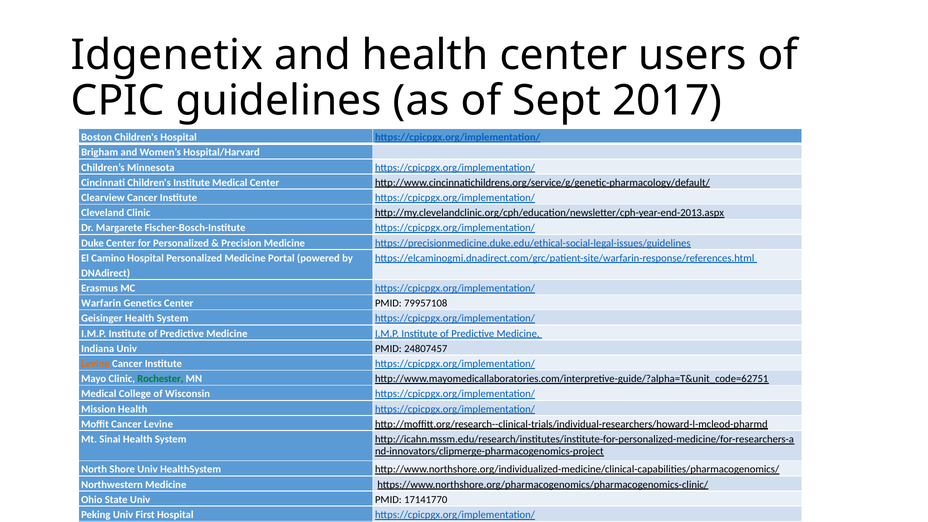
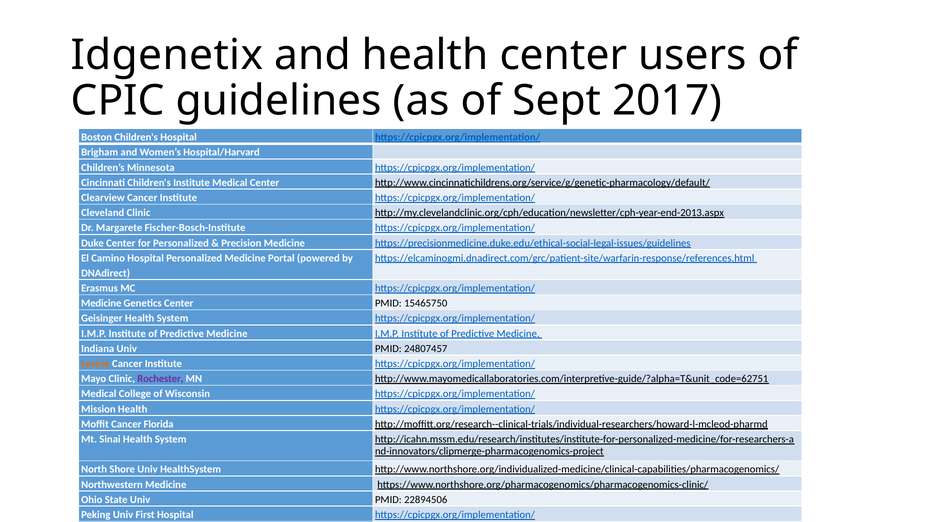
Warfarin: Warfarin -> Medicine (101, 303)
79957108: 79957108 -> 15465750 (426, 303)
Rochester colour: green -> purple (160, 379)
Cancer Levine: Levine -> Florida (159, 424)
17141770: 17141770 -> 22894506 (426, 500)
